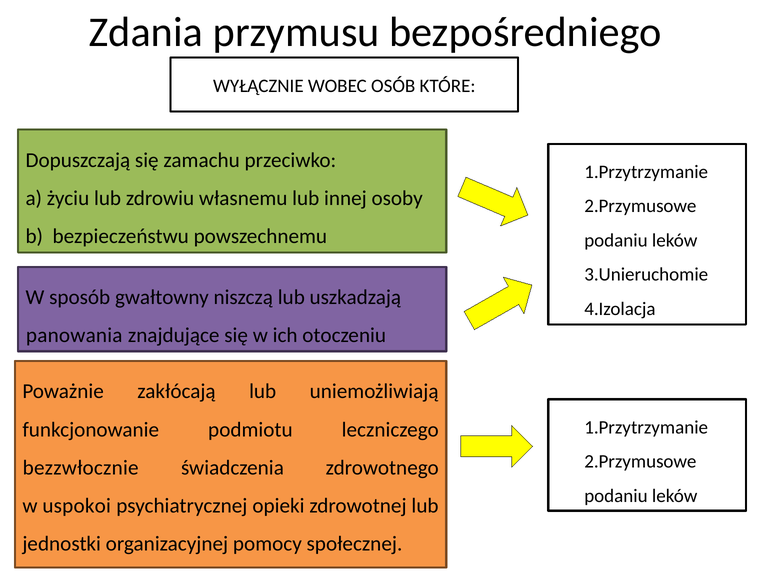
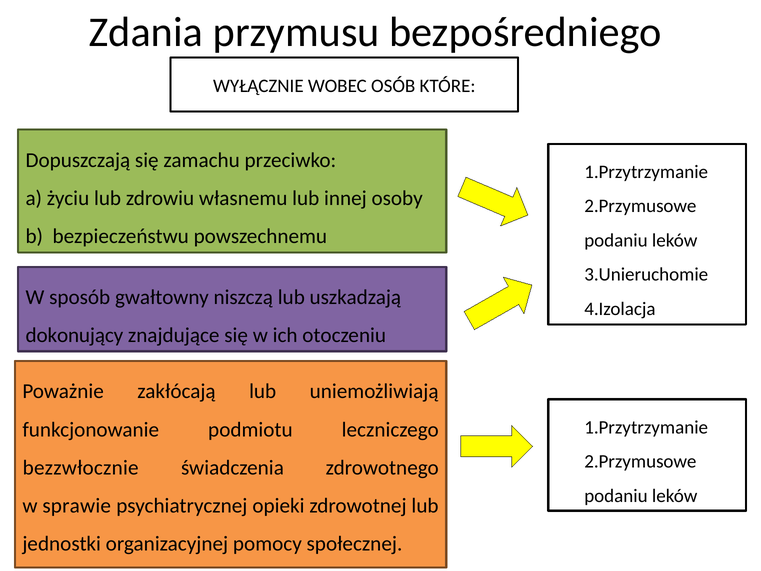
panowania: panowania -> dokonujący (74, 335)
uspokoi: uspokoi -> sprawie (77, 505)
